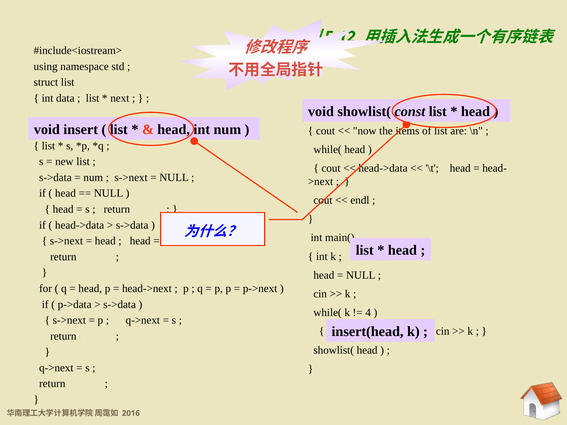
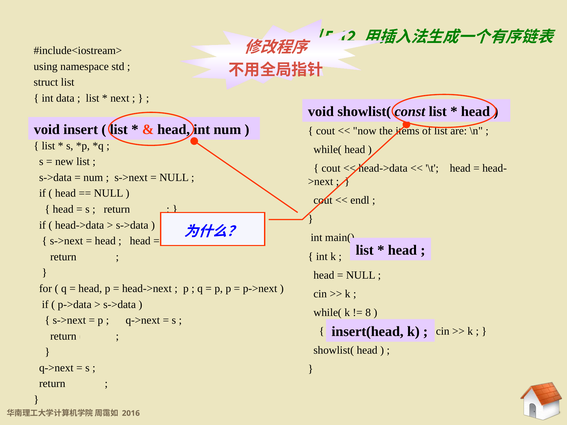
4: 4 -> 8 (368, 313)
